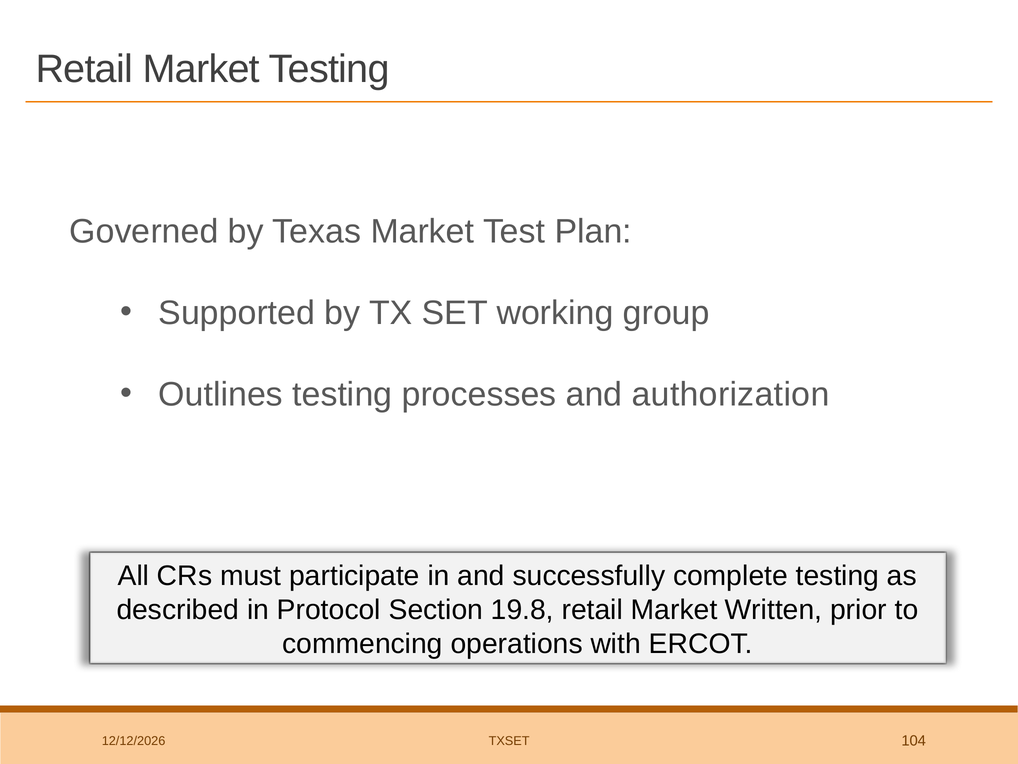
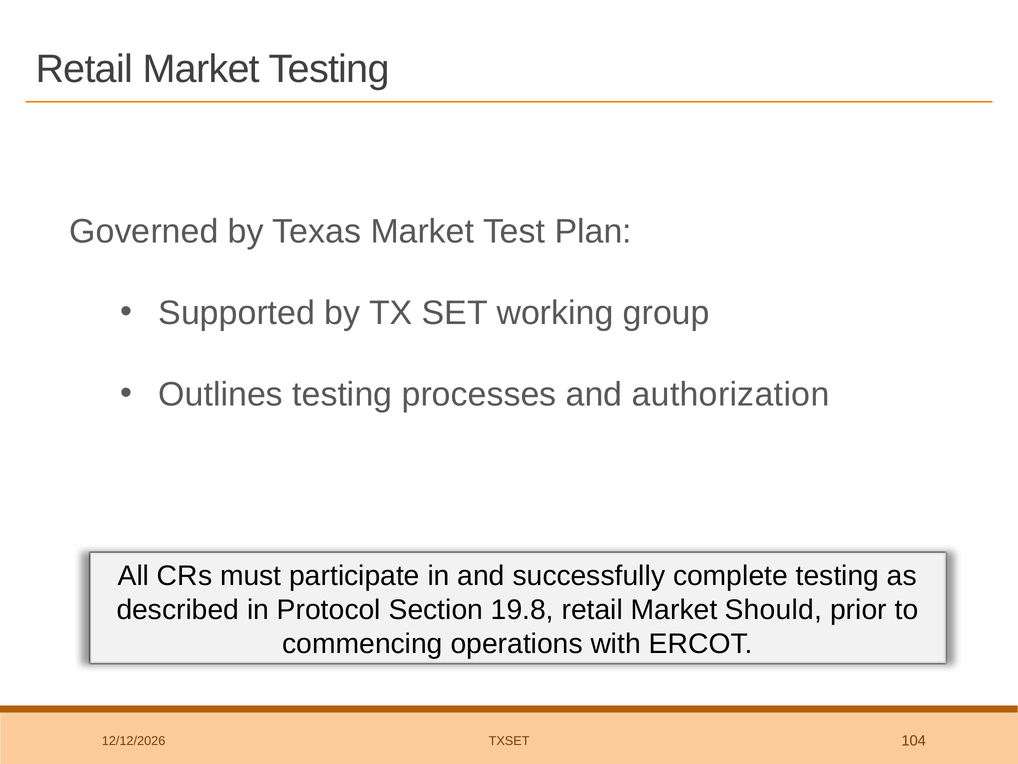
Written: Written -> Should (773, 609)
